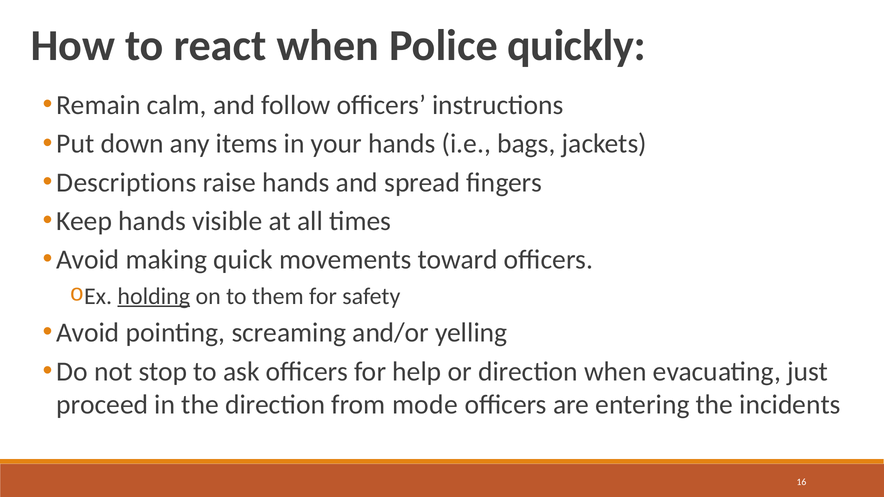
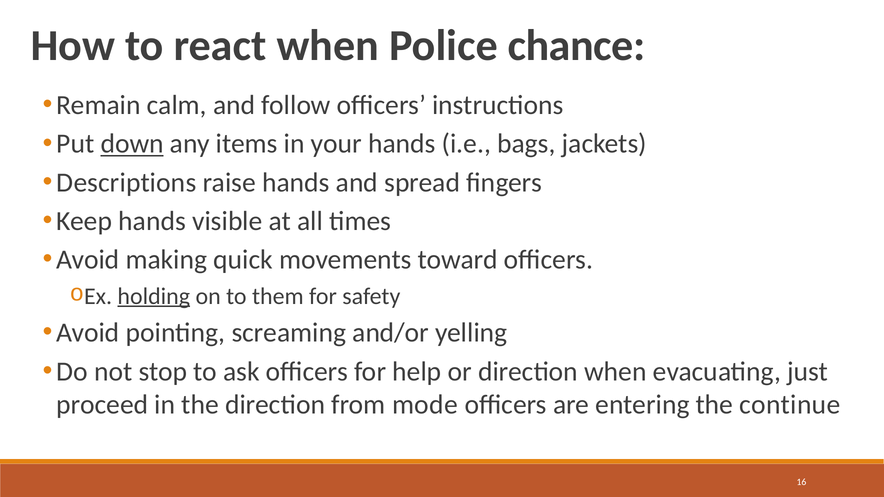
quickly: quickly -> chance (576, 46)
down underline: none -> present (132, 144)
incidents: incidents -> continue (790, 405)
